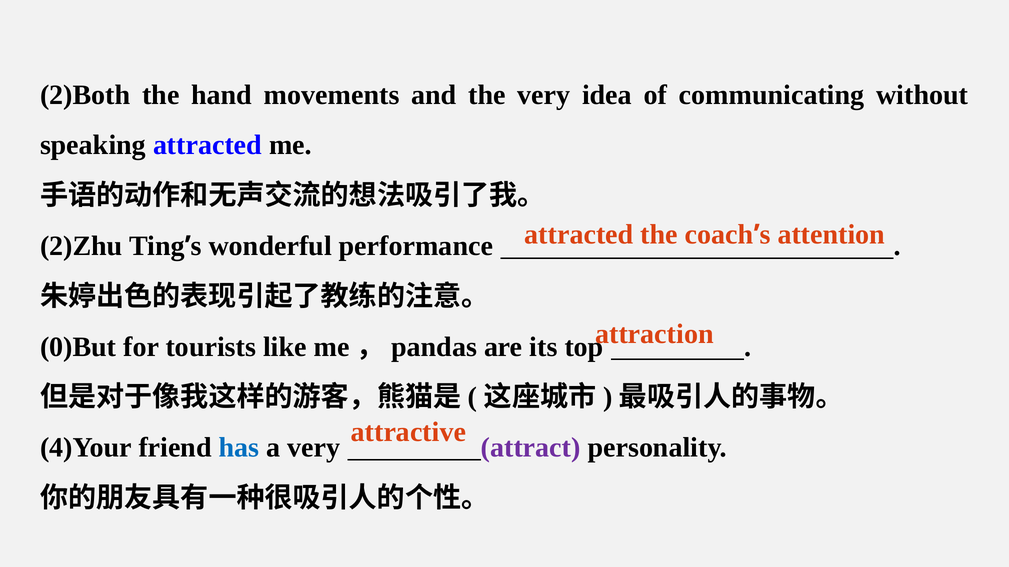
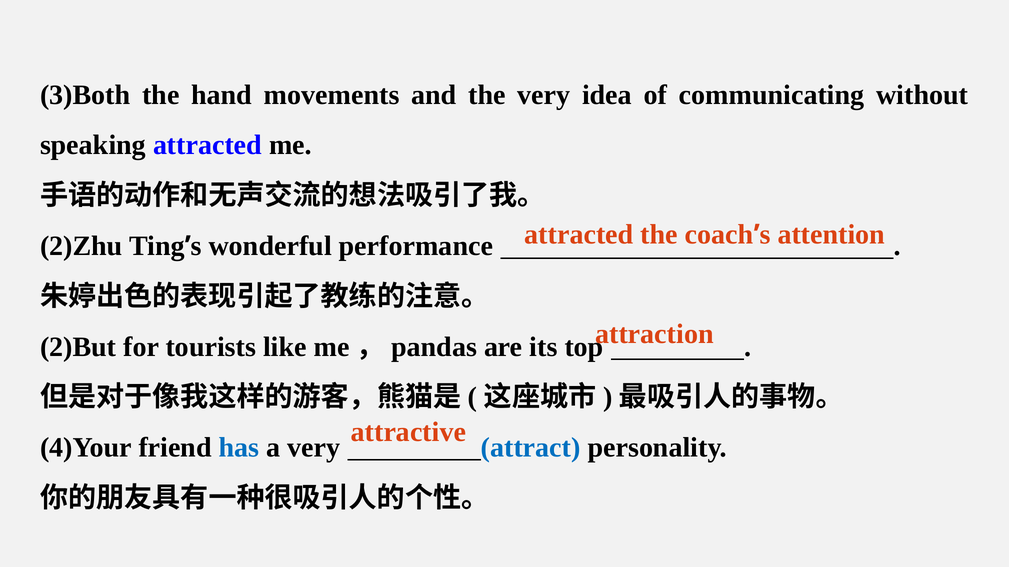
2)Both: 2)Both -> 3)Both (85, 95)
0)But: 0)But -> 2)But (78, 347)
attract colour: purple -> blue (531, 448)
